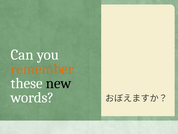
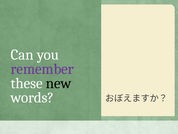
remember colour: orange -> purple (42, 69)
